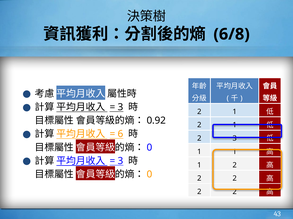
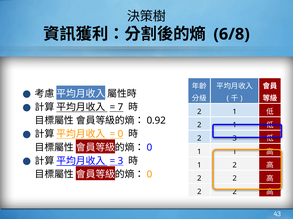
3: 3 -> 7 (121, 107)
6: 6 -> 0 (121, 134)
